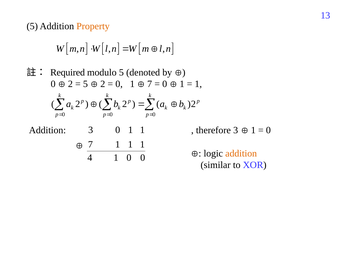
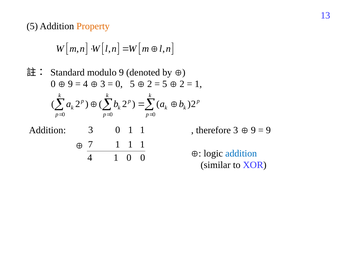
Required: Required -> Standard (68, 73)
modulo 5: 5 -> 9 (121, 73)
2: 2 -> 9 (70, 84)
5: 5 -> 4 (85, 84)
2: 2 -> 3 (103, 84)
1: 1 -> 5 (132, 84)
7: 7 -> 2 (150, 84)
0: 0 -> 5 (165, 84)
1: 1 -> 2 (182, 84)
1: 1 -> 9 (253, 130)
0: 0 -> 9 (268, 130)
addition colour: orange -> blue (241, 154)
